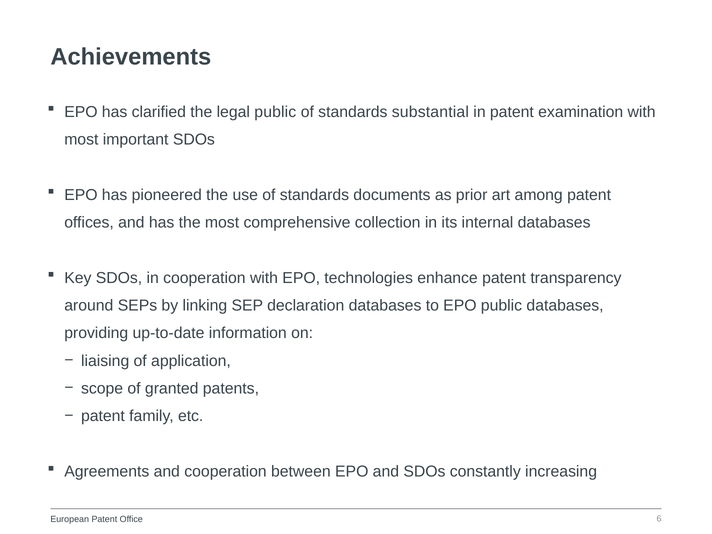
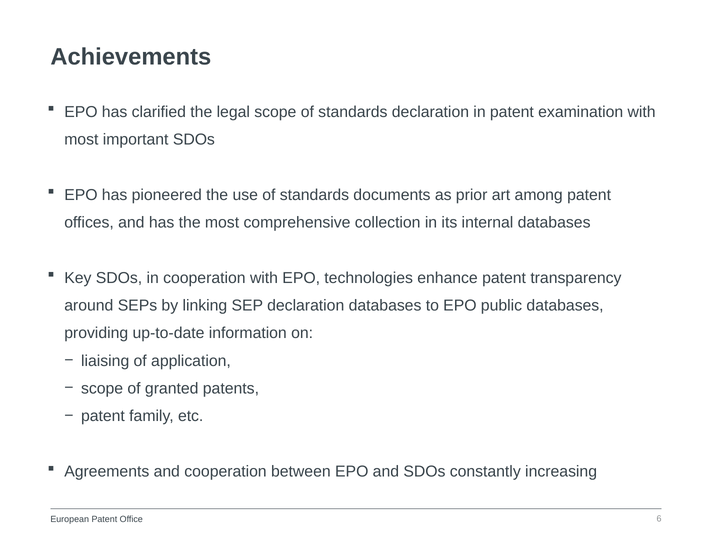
legal public: public -> scope (275, 112)
standards substantial: substantial -> declaration (430, 112)
